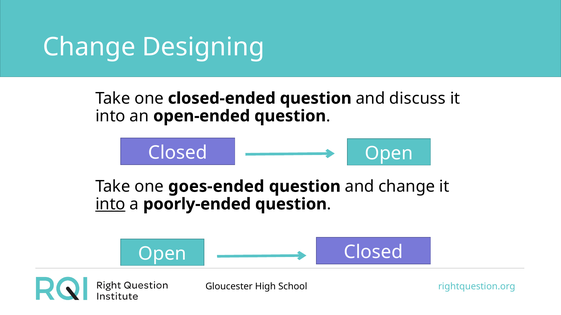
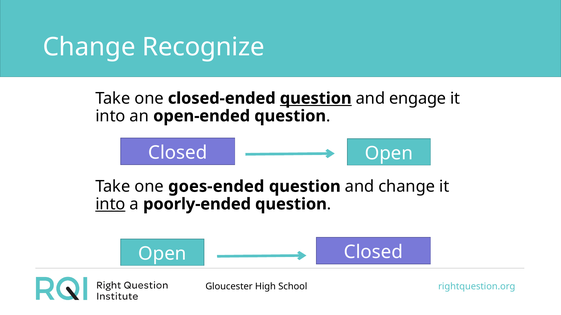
Designing: Designing -> Recognize (203, 47)
question underline: none -> present (316, 99)
discuss: discuss -> engage (418, 99)
